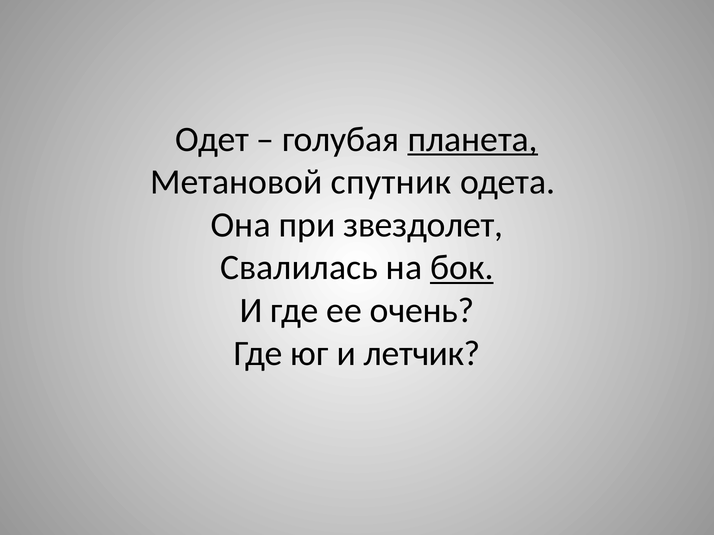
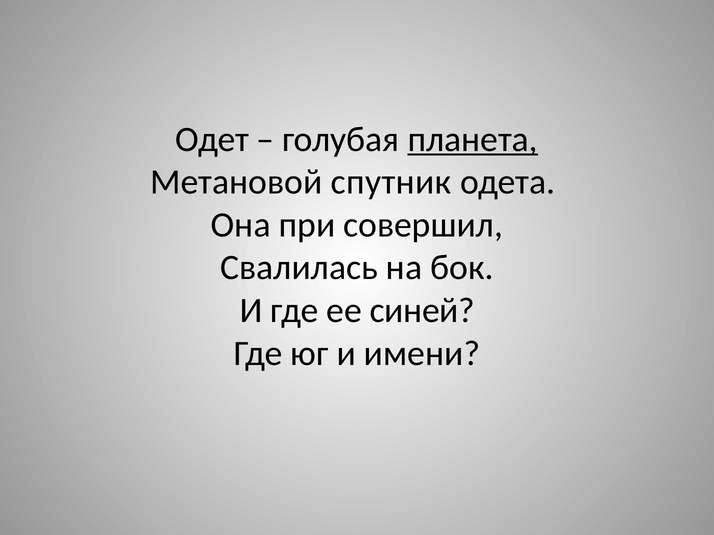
звездолет: звездолет -> совершил (423, 225)
бок underline: present -> none (462, 268)
очень: очень -> синей (422, 311)
летчик: летчик -> имени (422, 354)
